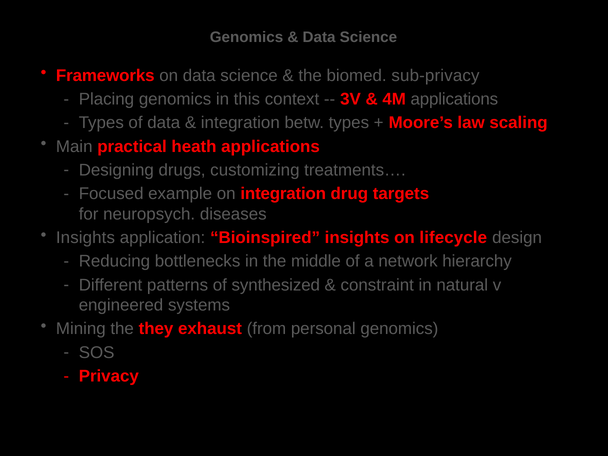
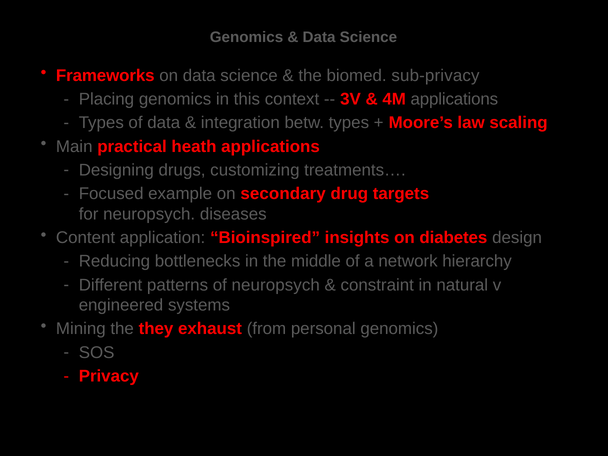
on integration: integration -> secondary (283, 194)
Insights: Insights -> Content (86, 238)
lifecycle: lifecycle -> diabetes (453, 238)
of synthesized: synthesized -> neuropsych (276, 285)
